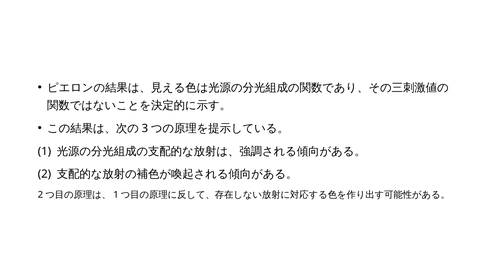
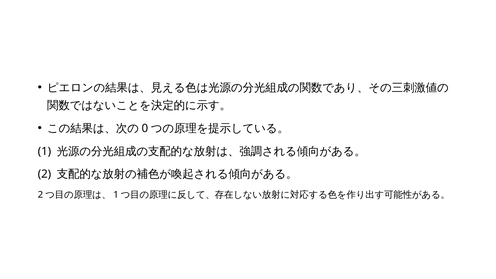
3: 3 -> 0 (145, 128)
